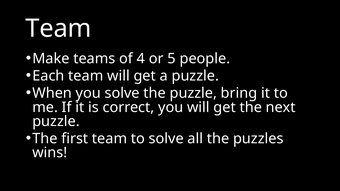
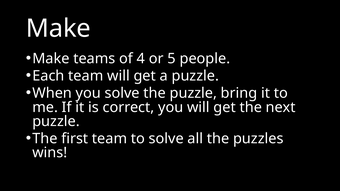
Team: Team -> Make (58, 29)
